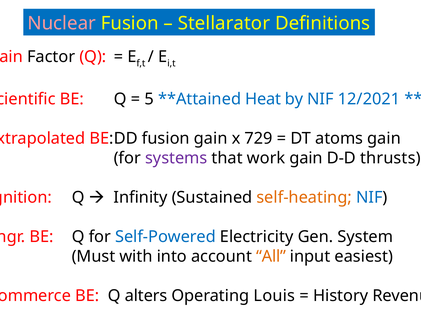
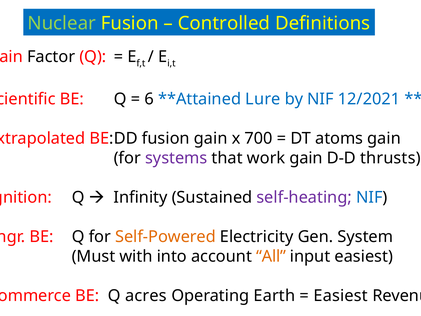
Nuclear colour: pink -> light green (62, 23)
Stellarator: Stellarator -> Controlled (224, 23)
5: 5 -> 6 (149, 99)
Heat: Heat -> Lure (263, 99)
729: 729 -> 700 (259, 138)
self-heating colour: orange -> purple (304, 197)
Self-Powered colour: blue -> orange (165, 236)
alters: alters -> acres (146, 295)
Louis: Louis -> Earth (274, 295)
History: History -> Easiest (341, 295)
